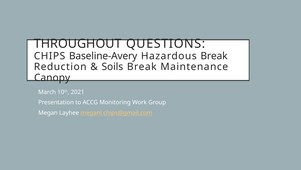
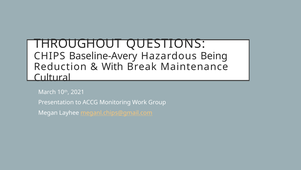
Hazardous Break: Break -> Being (214, 56)
Soils: Soils -> With (112, 67)
Canopy: Canopy -> Cultural (52, 77)
